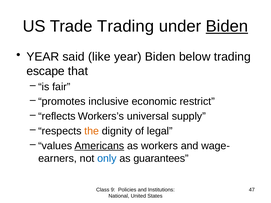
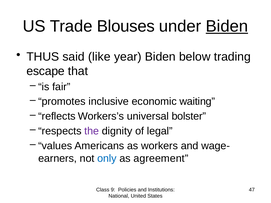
Trade Trading: Trading -> Blouses (126, 26)
YEAR: YEAR -> THUS (43, 57)
restrict: restrict -> waiting (197, 102)
supply: supply -> bolster (189, 116)
the colour: orange -> purple (92, 131)
Americans underline: present -> none (99, 146)
guarantees: guarantees -> agreement (161, 159)
